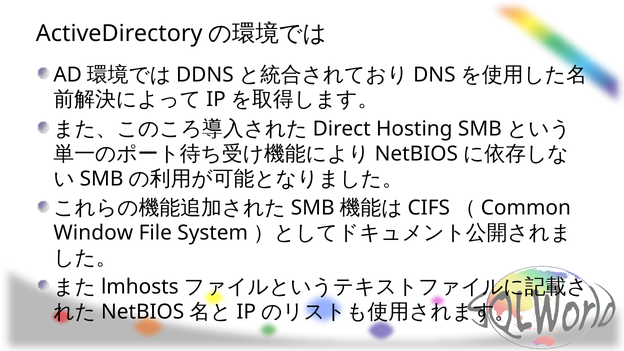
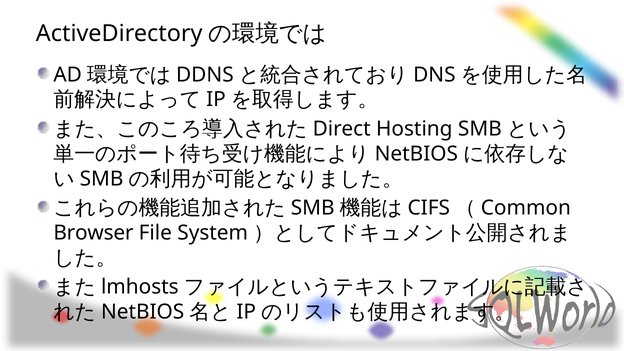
Window: Window -> Browser (93, 233)
